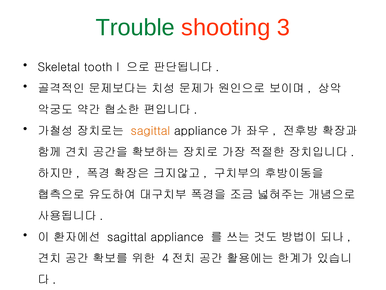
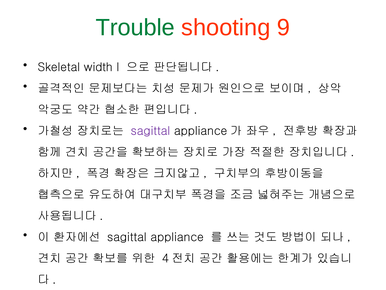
3: 3 -> 9 (284, 28)
tooth: tooth -> width (98, 67)
sagittal colour: orange -> purple (150, 131)
